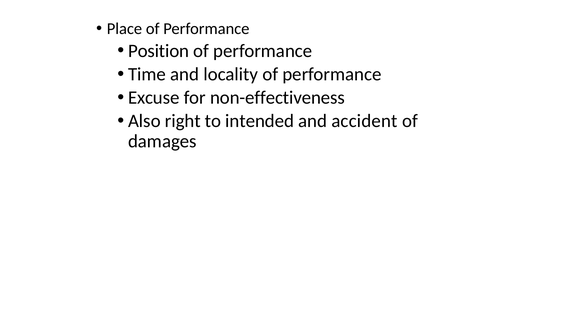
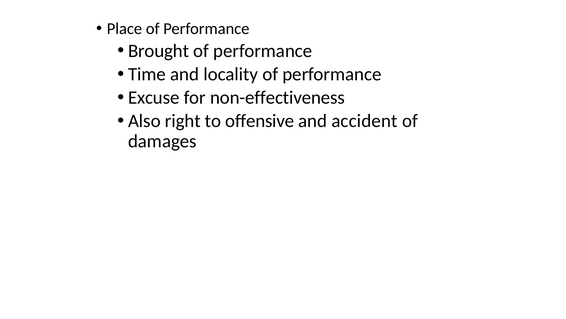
Position: Position -> Brought (159, 51)
intended: intended -> offensive (260, 121)
